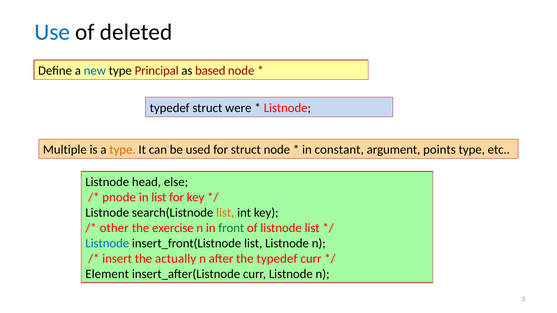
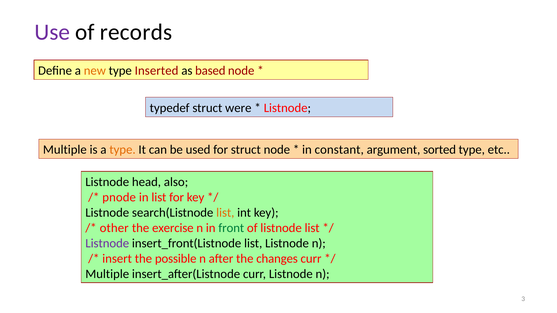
Use colour: blue -> purple (52, 32)
deleted: deleted -> records (136, 32)
new colour: blue -> orange (95, 71)
Principal: Principal -> Inserted (157, 71)
points: points -> sorted (440, 150)
else: else -> also (176, 182)
Listnode colour: blue -> purple (107, 243)
actually: actually -> possible (176, 259)
the typedef: typedef -> changes (277, 259)
Element: Element -> Multiple (107, 274)
